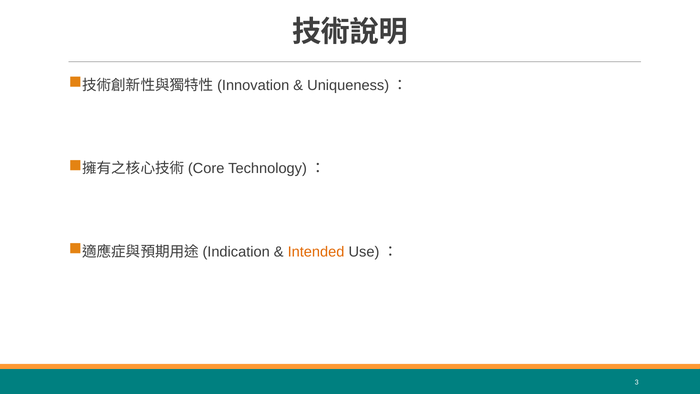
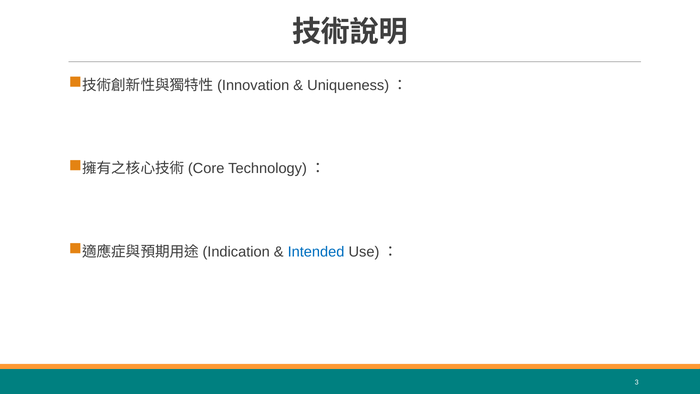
Intended colour: orange -> blue (316, 252)
